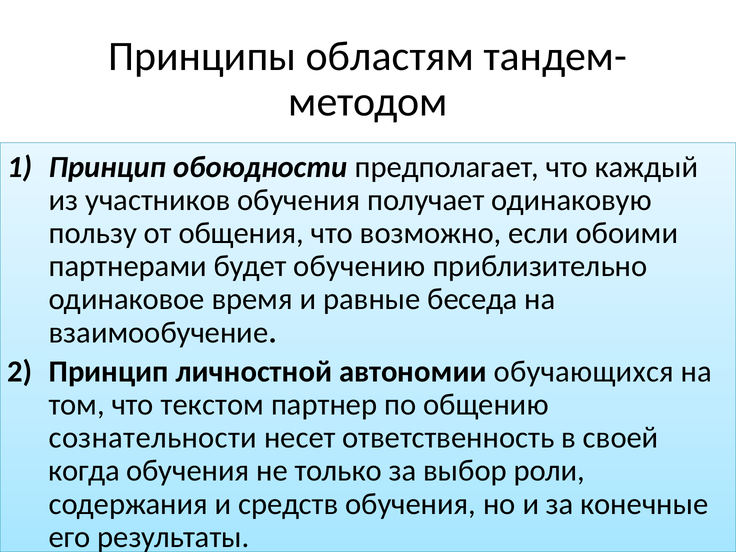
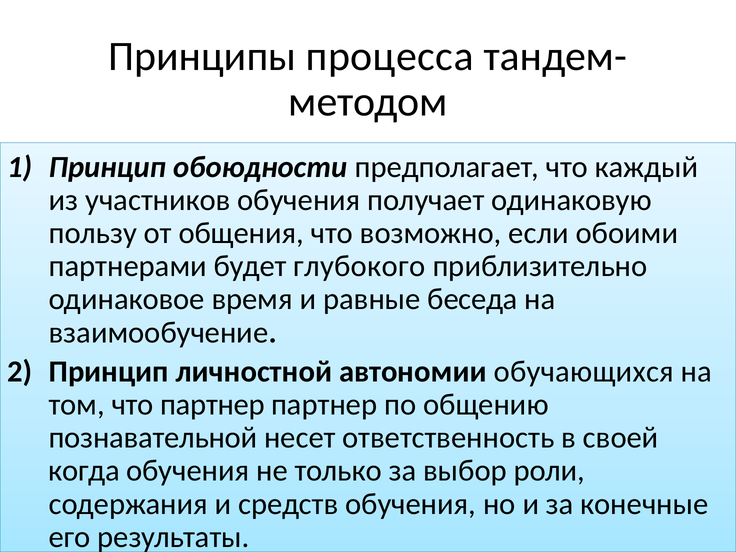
областям: областям -> процесса (390, 56)
обучению: обучению -> глубокого (359, 266)
что текстом: текстом -> партнер (212, 405)
сознательности: сознательности -> познавательной (153, 438)
